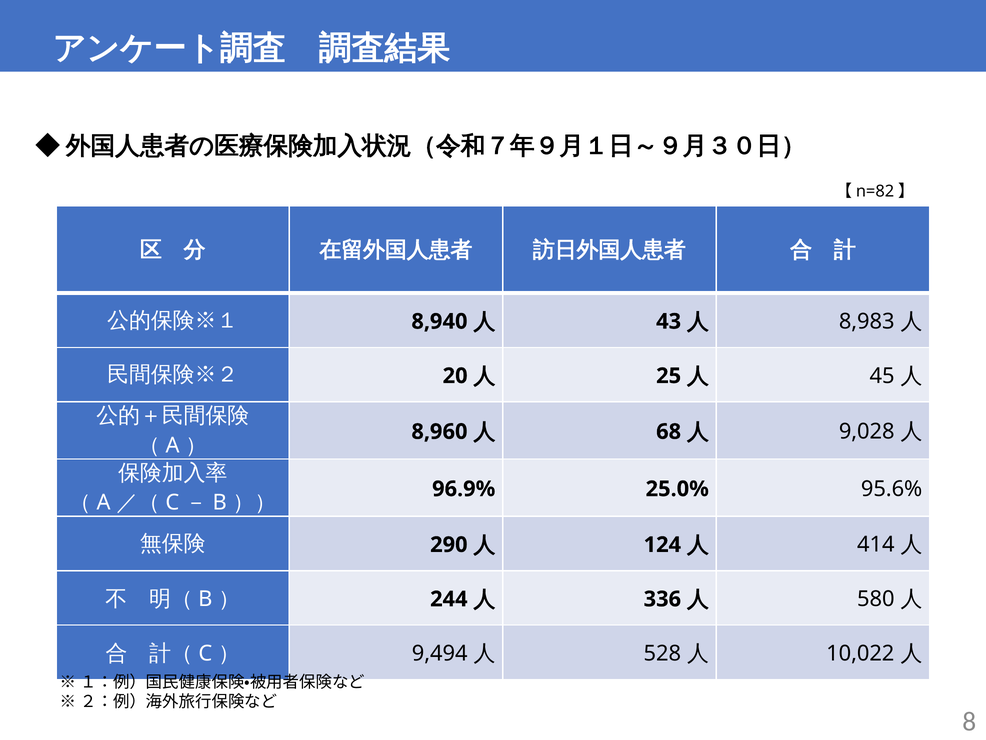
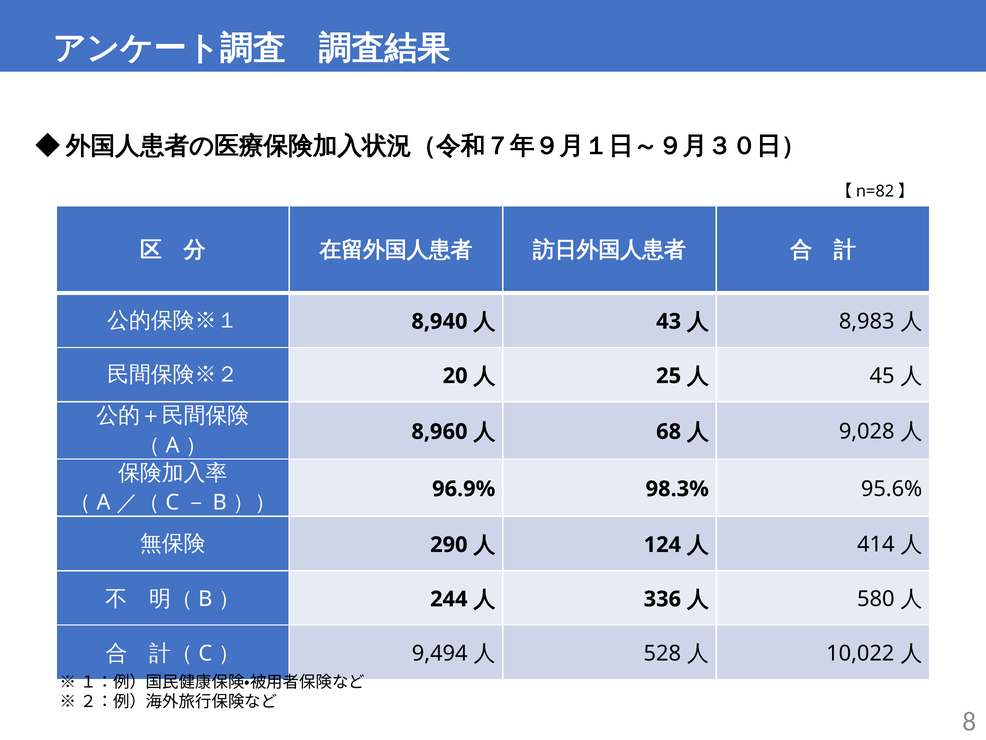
25.0%: 25.0% -> 98.3% (677, 489)
